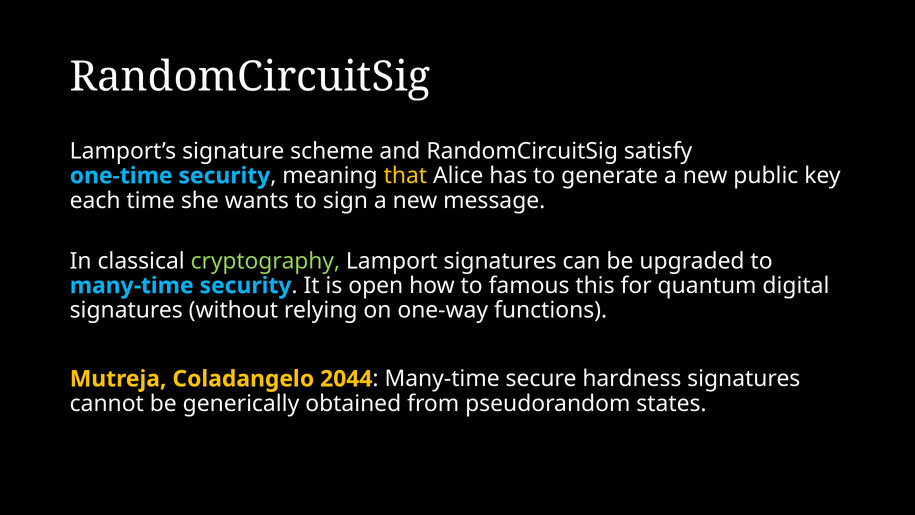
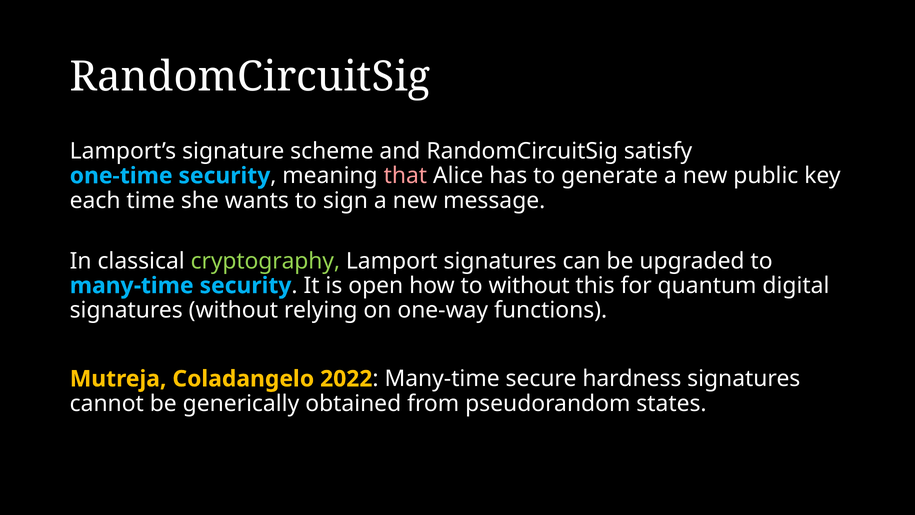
that colour: yellow -> pink (405, 176)
to famous: famous -> without (529, 285)
2044: 2044 -> 2022 (346, 379)
